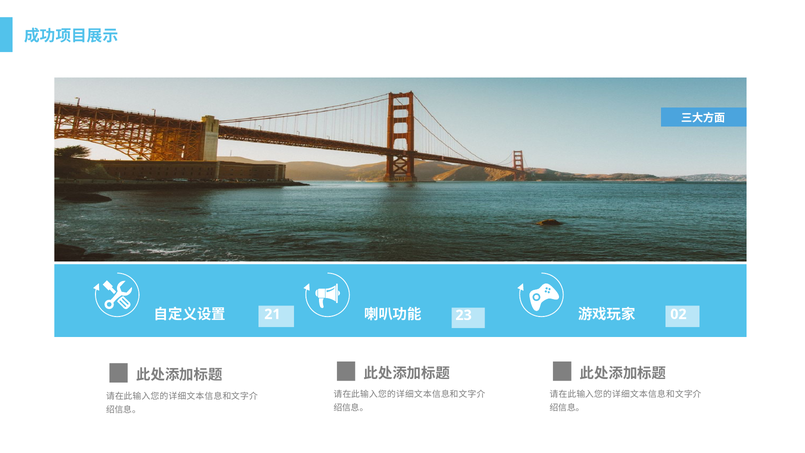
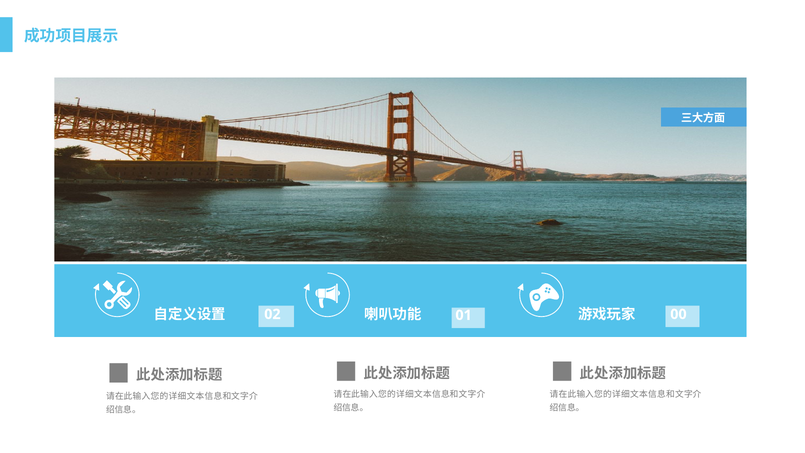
21: 21 -> 02 (272, 314)
23: 23 -> 01 (464, 315)
02: 02 -> 00 (678, 314)
